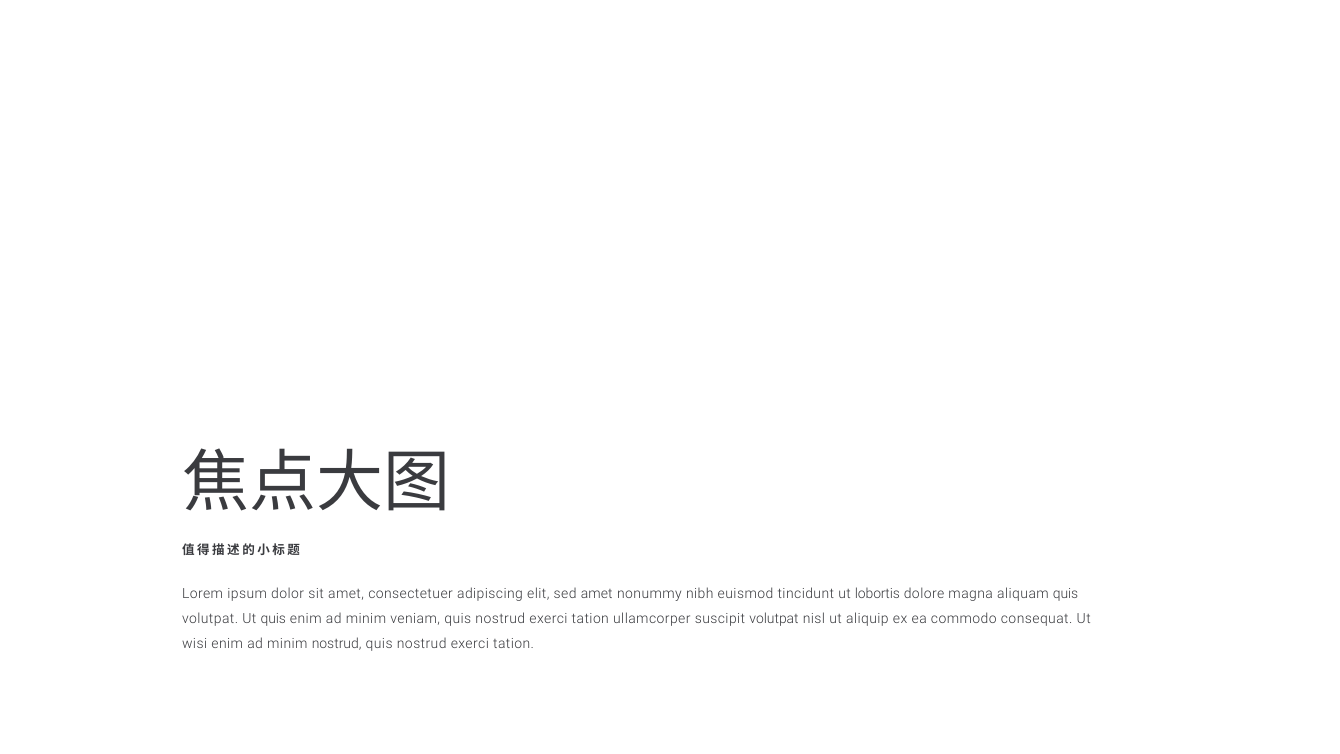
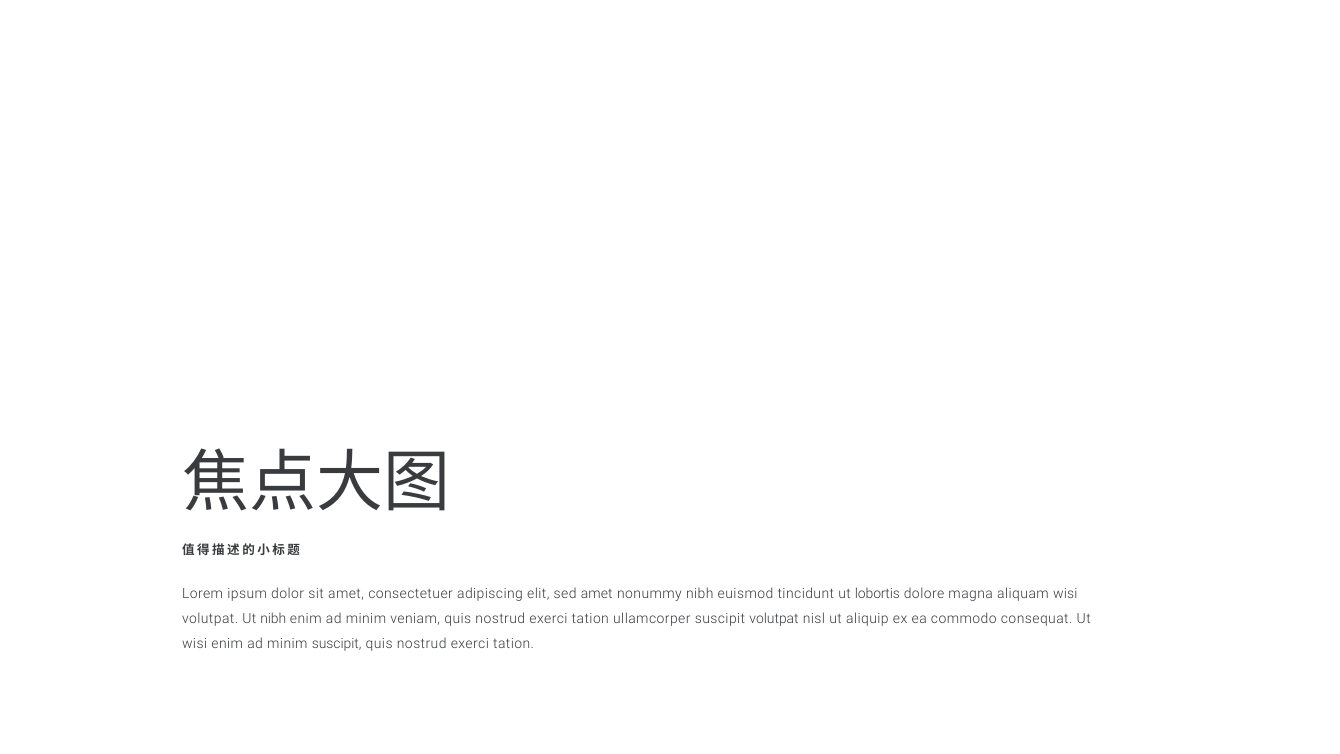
aliquam quis: quis -> wisi (1065, 593)
Ut quis: quis -> nibh (273, 618)
minim nostrud: nostrud -> suscipit (337, 644)
